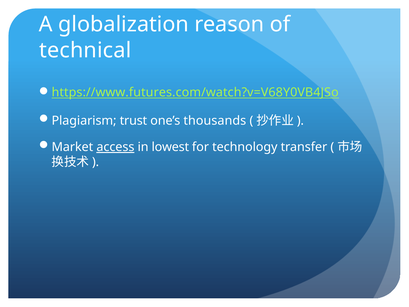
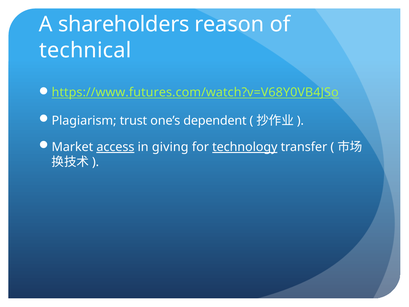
globalization: globalization -> shareholders (124, 24)
thousands: thousands -> dependent (215, 121)
lowest: lowest -> giving (170, 147)
technology underline: none -> present (245, 147)
